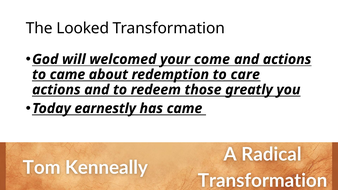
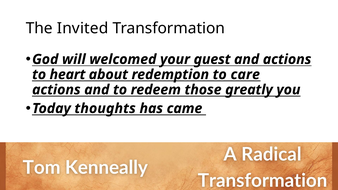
Looked: Looked -> Invited (83, 28)
come: come -> guest (212, 59)
to came: came -> heart (67, 75)
earnestly: earnestly -> thoughts (105, 109)
